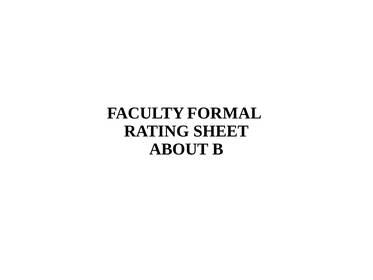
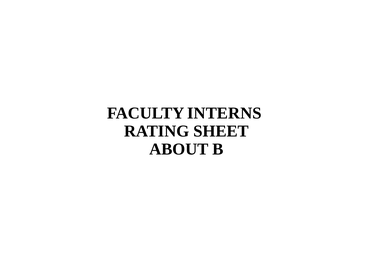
FORMAL: FORMAL -> INTERNS (224, 113)
